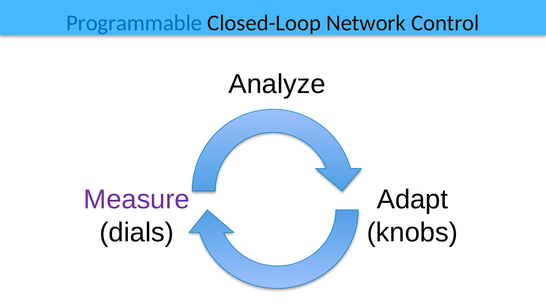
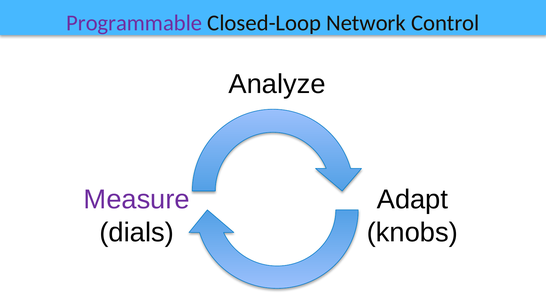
Programmable colour: blue -> purple (134, 23)
